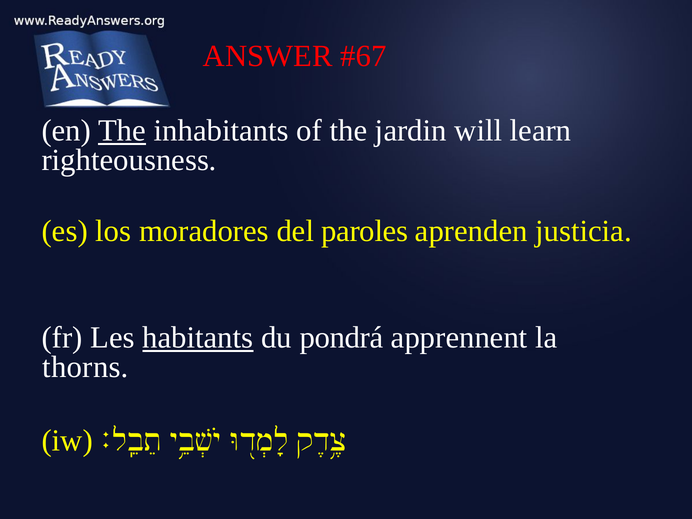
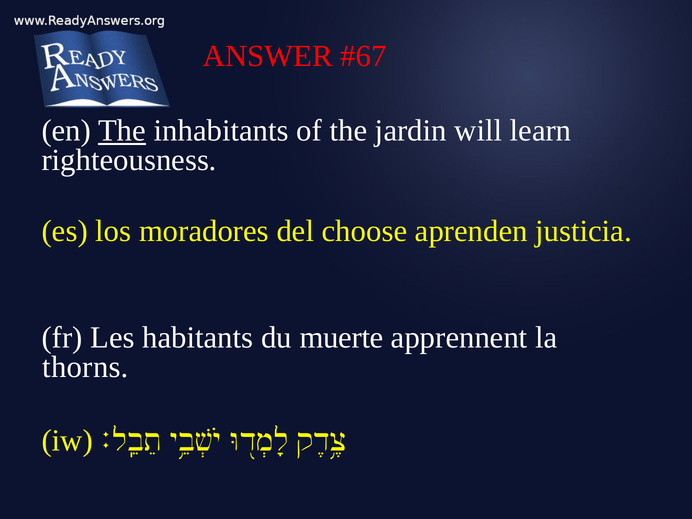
paroles: paroles -> choose (364, 231)
habitants underline: present -> none (198, 338)
pondrá: pondrá -> muerte (341, 338)
